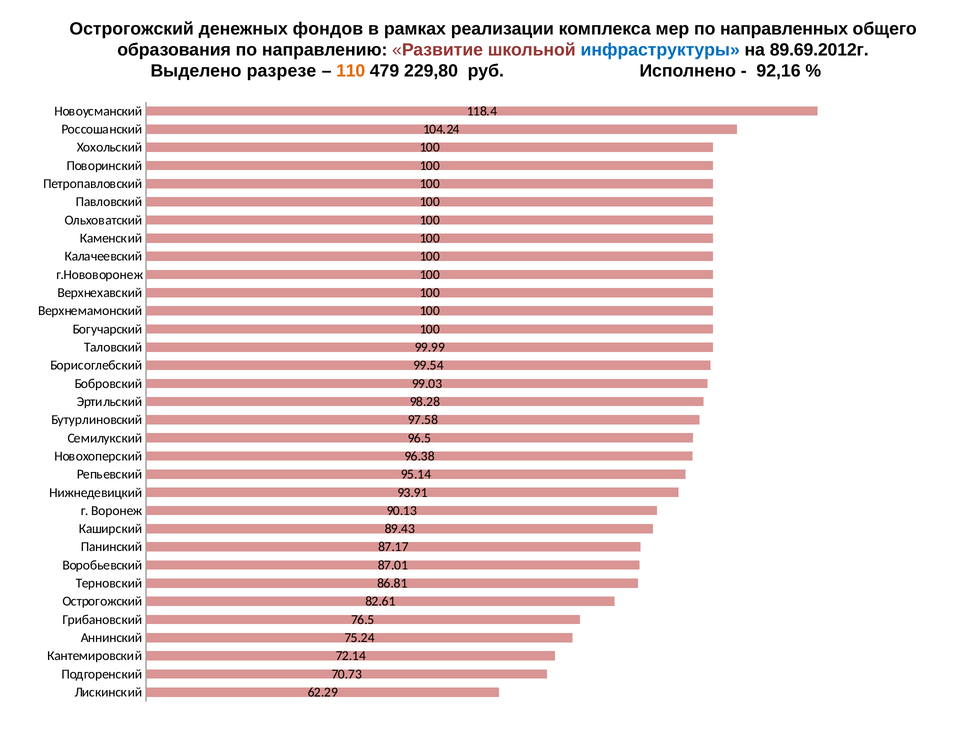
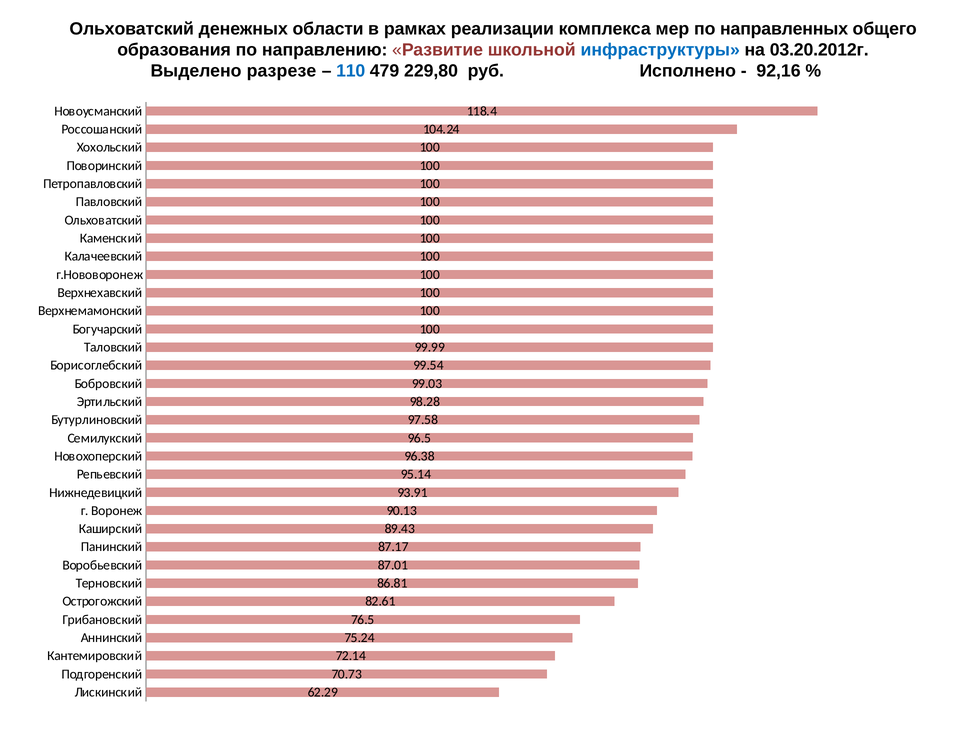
Острогожский: Острогожский -> Ольховатский (132, 29)
фондов: фондов -> области (328, 29)
89.69.2012г: 89.69.2012г -> 03.20.2012г (819, 50)
110 colour: orange -> blue (351, 71)
